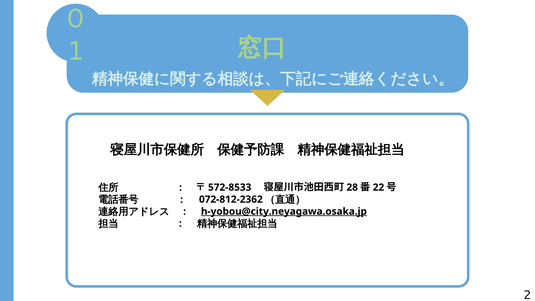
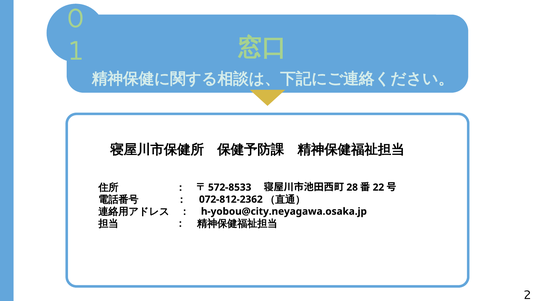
h-yobou@city.neyagawa.osaka.jp underline: present -> none (284, 211)
